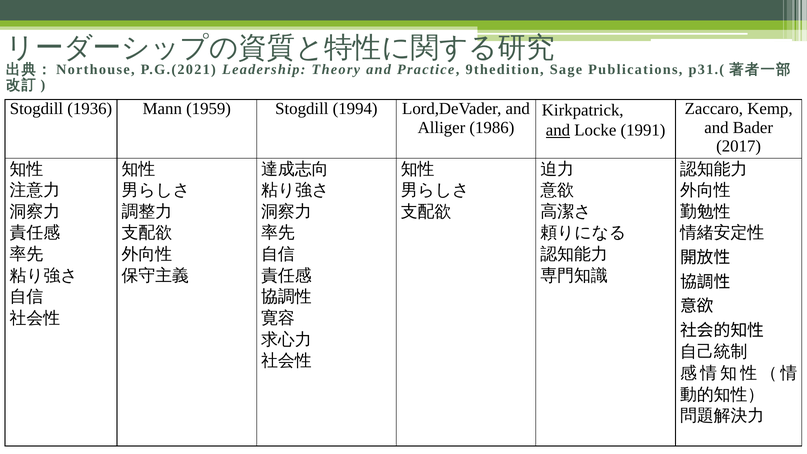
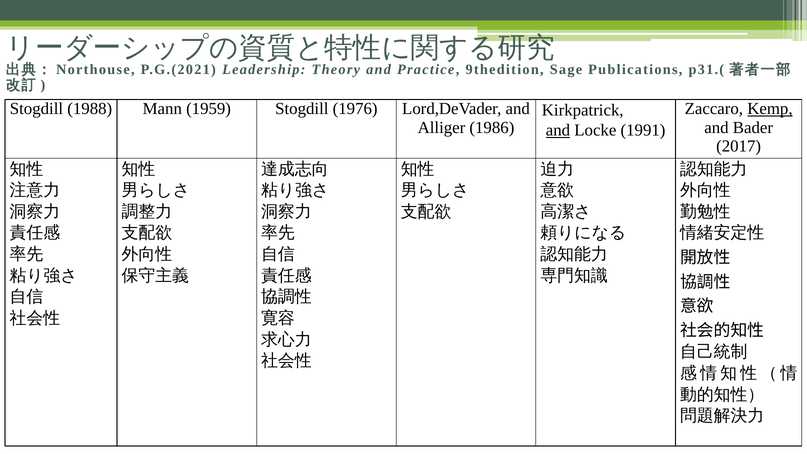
1936: 1936 -> 1988 (90, 109)
1994: 1994 -> 1976 (355, 109)
Kemp underline: none -> present (770, 109)
